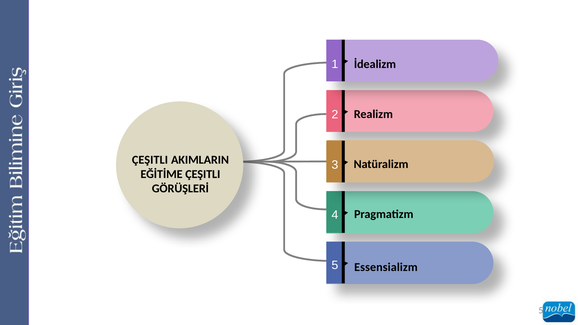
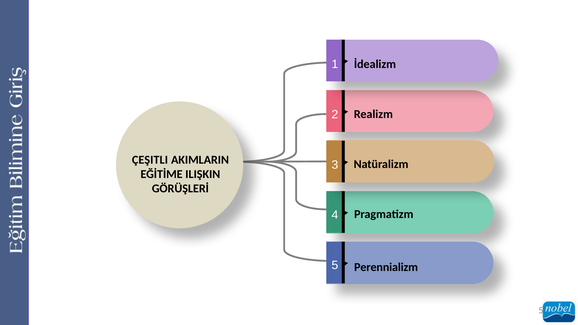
EĞİTİME ÇEŞITLI: ÇEŞITLI -> ILIŞKIN (203, 174)
Essensializm: Essensializm -> Perennializm (386, 267)
